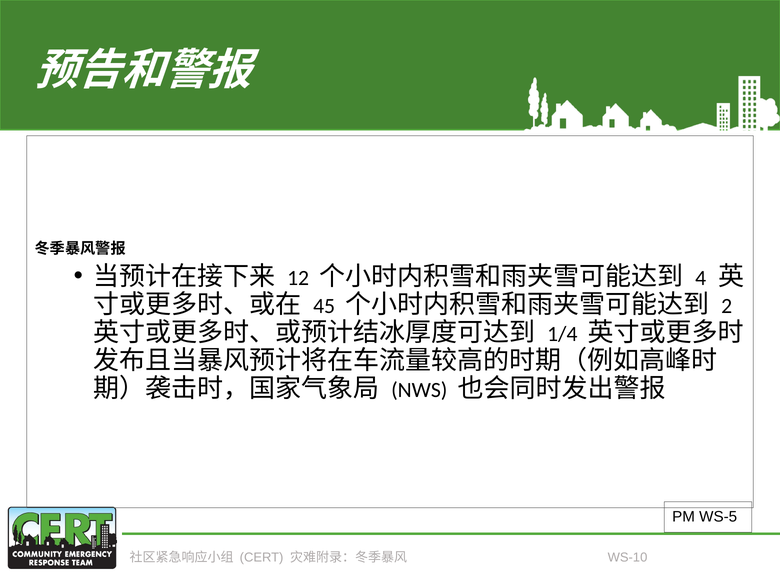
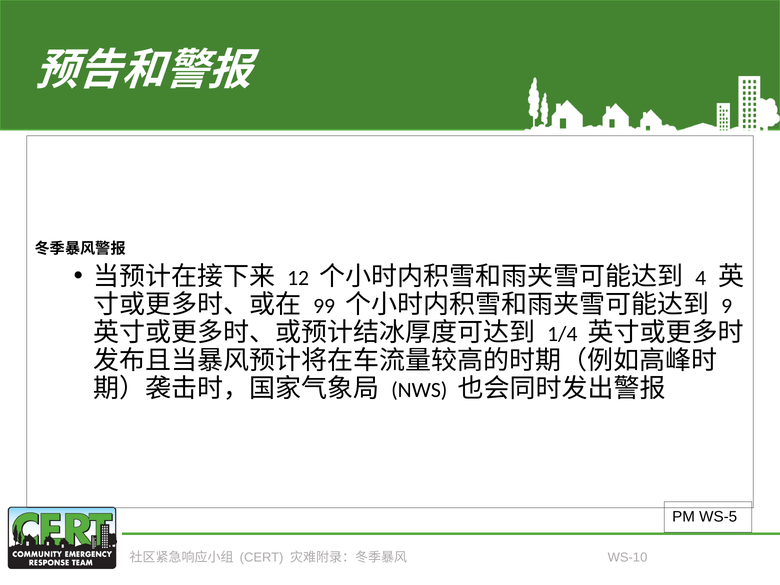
45: 45 -> 99 (324, 306)
2: 2 -> 9 (727, 306)
